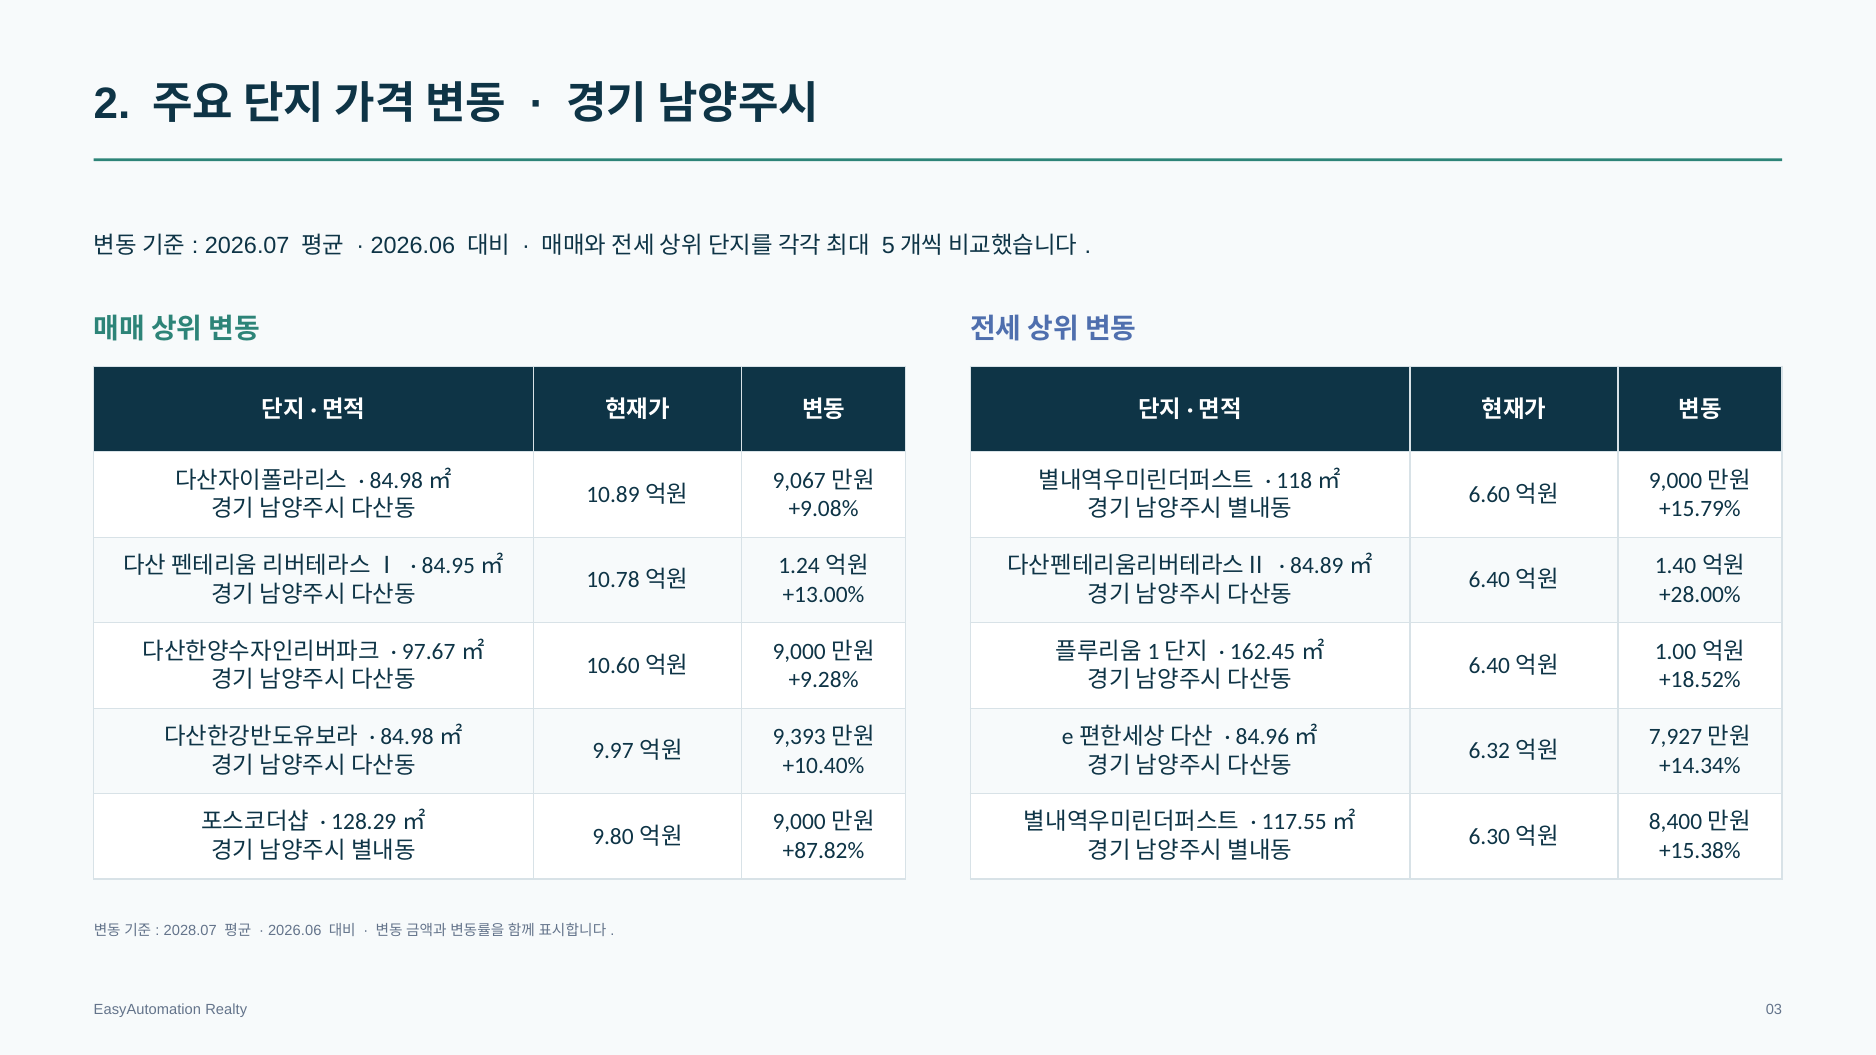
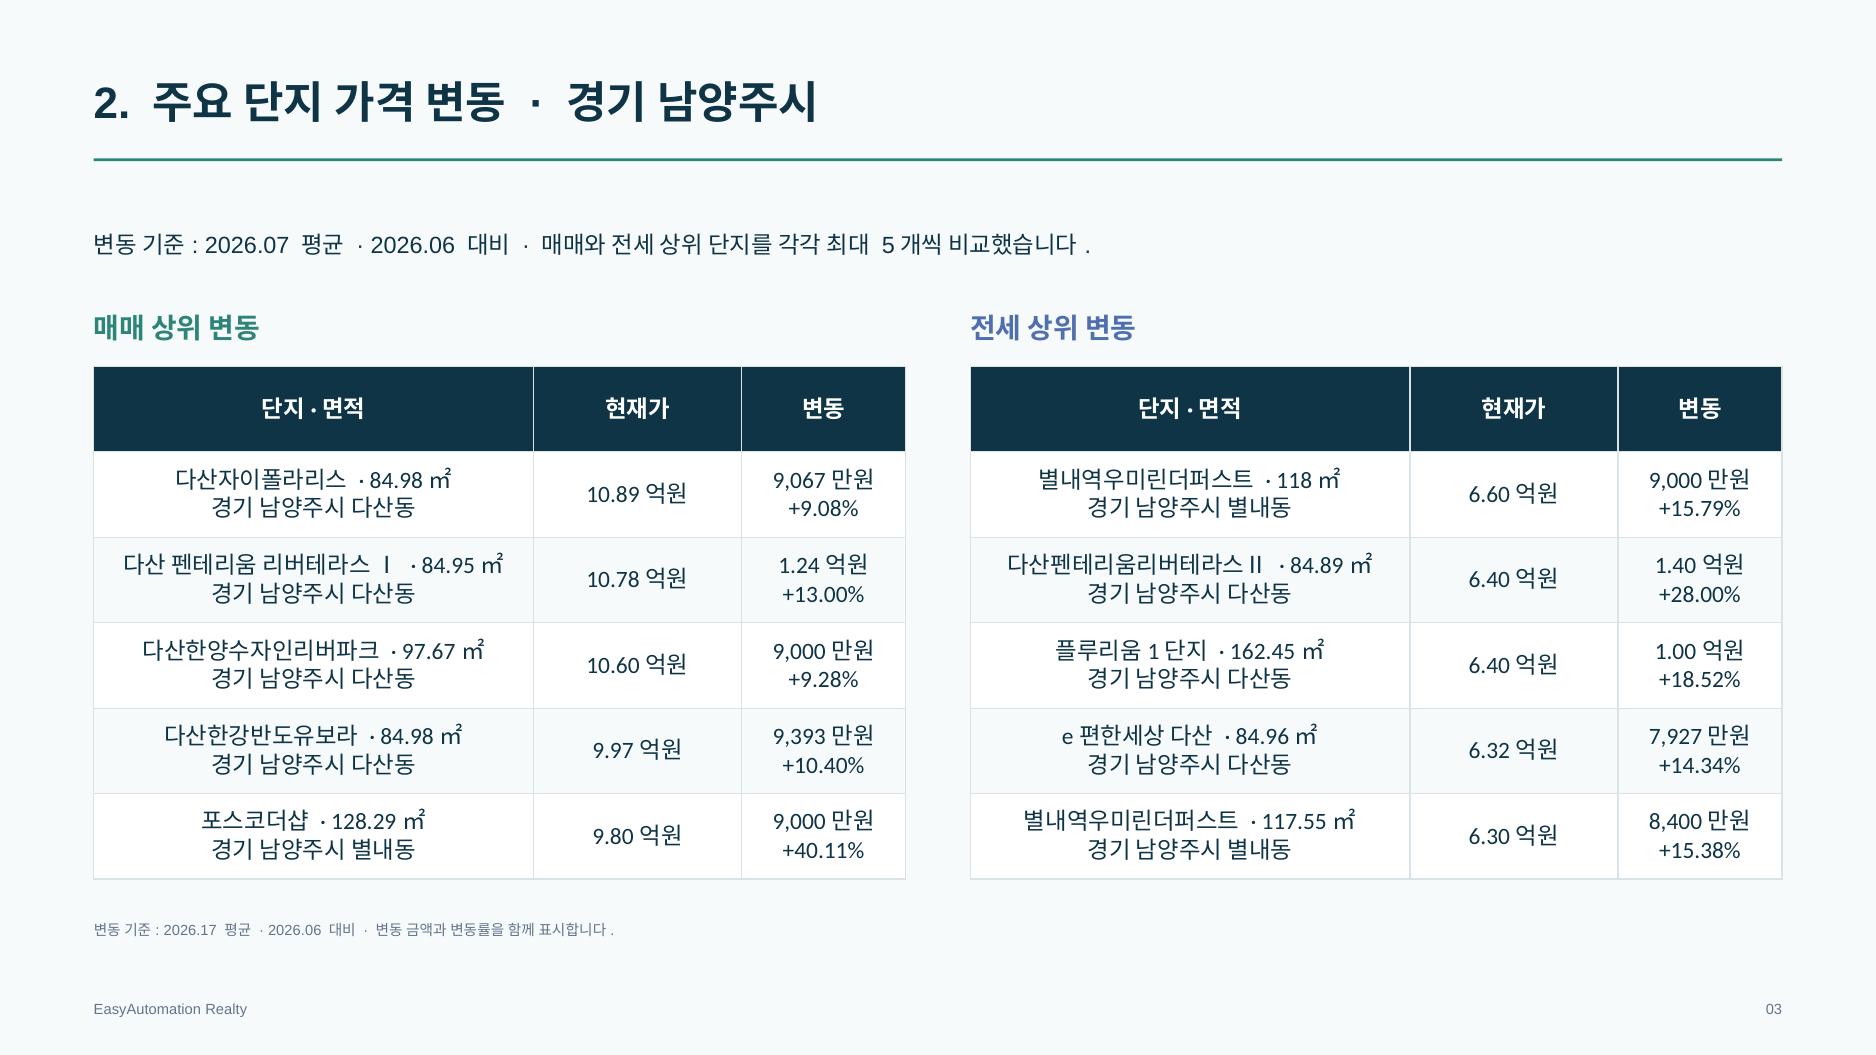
+87.82%: +87.82% -> +40.11% (823, 851)
2028.07: 2028.07 -> 2026.17 (190, 931)
